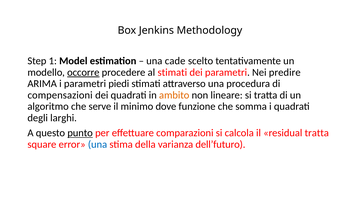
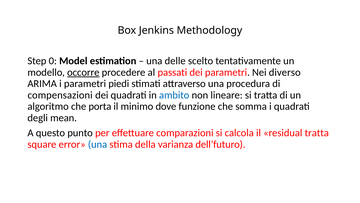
1: 1 -> 0 (53, 61)
cade: cade -> delle (175, 61)
al stimati: stimati -> passati (172, 72)
predire: predire -> diverso (285, 72)
ambito colour: orange -> blue (174, 95)
serve: serve -> porta (100, 106)
larghi: larghi -> mean (64, 118)
punto underline: present -> none (80, 133)
